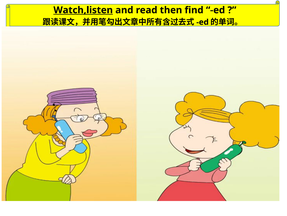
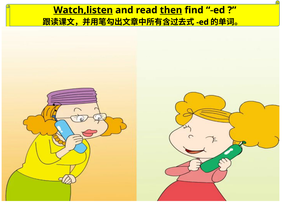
then underline: none -> present (171, 10)
